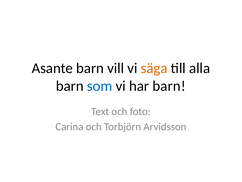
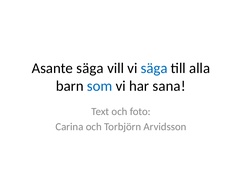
Asante barn: barn -> säga (90, 68)
säga colour: orange -> blue (154, 68)
har barn: barn -> sana (169, 86)
